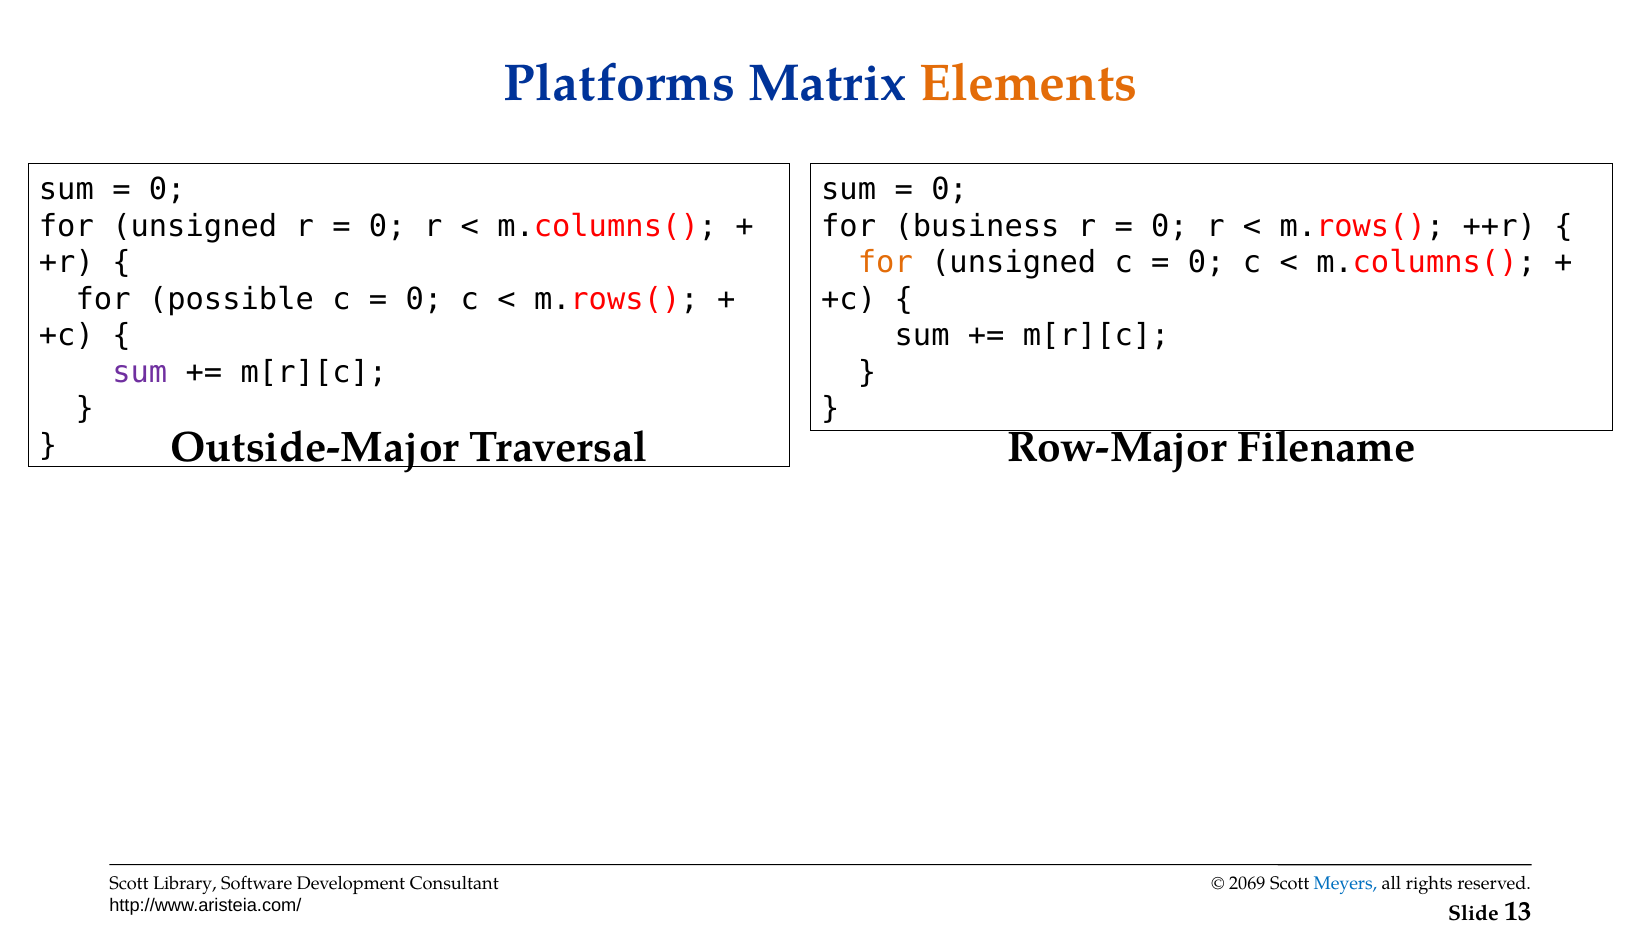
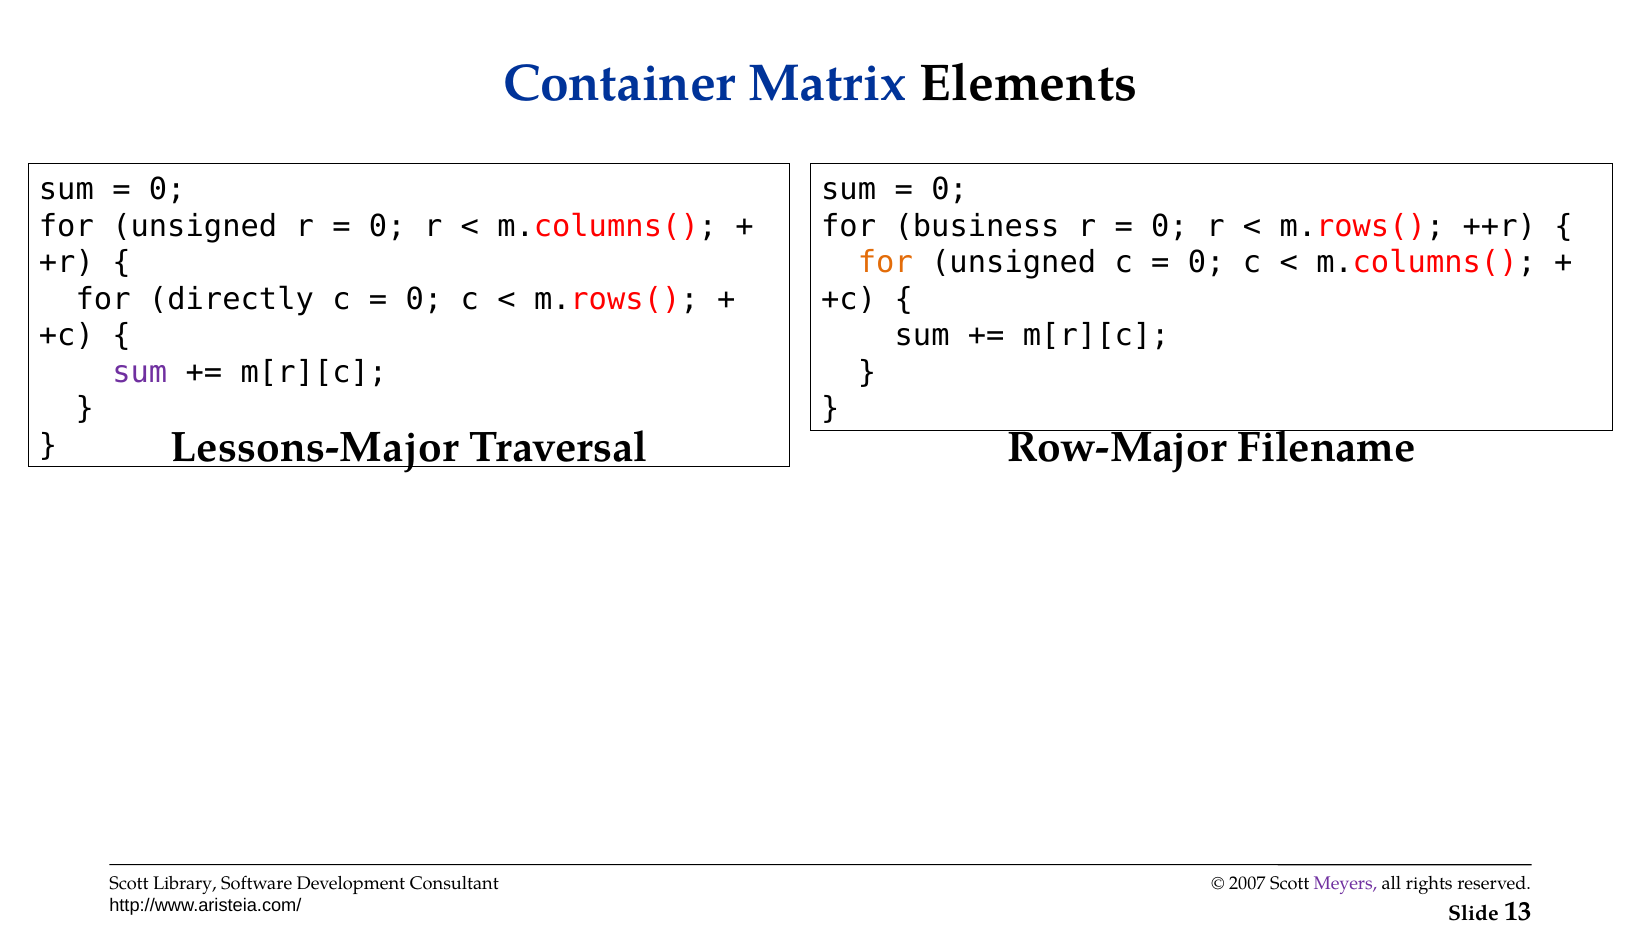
Platforms: Platforms -> Container (620, 83)
Elements colour: orange -> black (1028, 83)
possible: possible -> directly (231, 299)
Outside-Major: Outside-Major -> Lessons-Major (315, 447)
2069: 2069 -> 2007 (1247, 884)
Meyers colour: blue -> purple (1345, 884)
